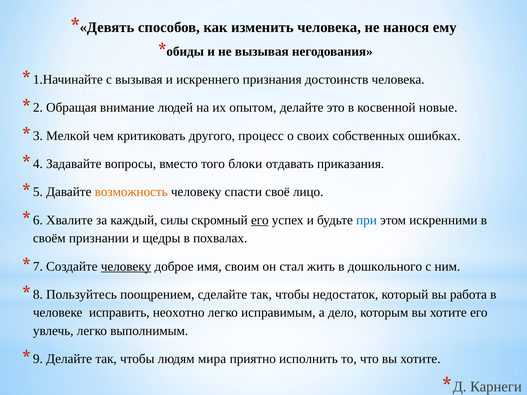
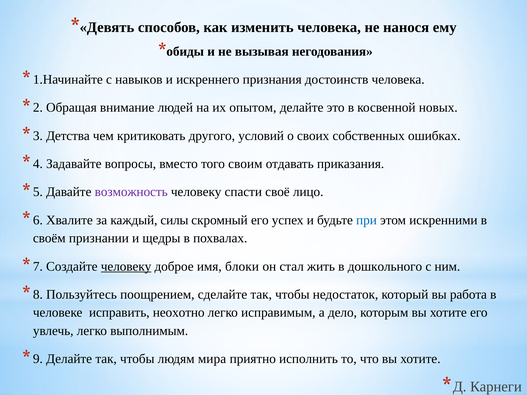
с вызывая: вызывая -> навыков (139, 80)
новые: новые -> новых (438, 108)
Мелкой: Мелкой -> Детства (68, 136)
процесс: процесс -> условий (261, 136)
блоки: блоки -> своим (245, 164)
возможность colour: orange -> purple (131, 192)
его underline: present -> none (260, 220)
своим: своим -> блоки (242, 266)
